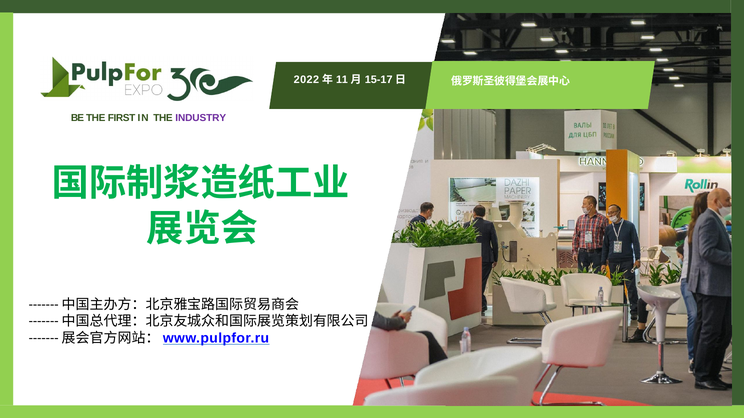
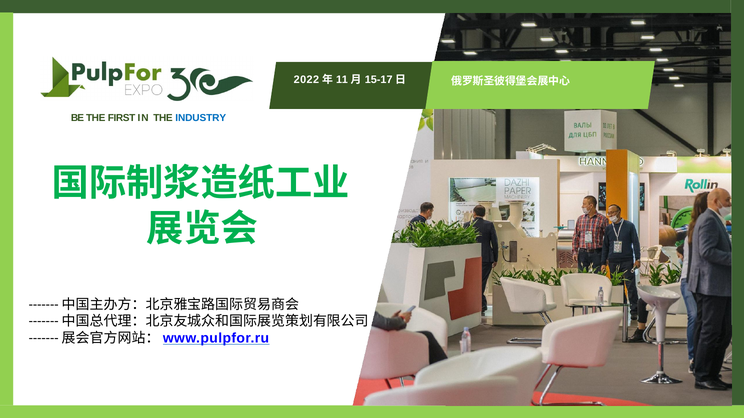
INDUSTRY colour: purple -> blue (201, 118)
